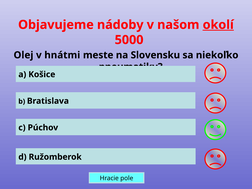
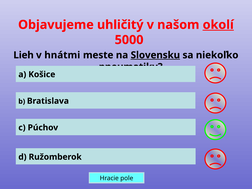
nádoby: nádoby -> uhličitý (120, 25)
Olej: Olej -> Lieh (24, 55)
Slovensku underline: none -> present (155, 55)
